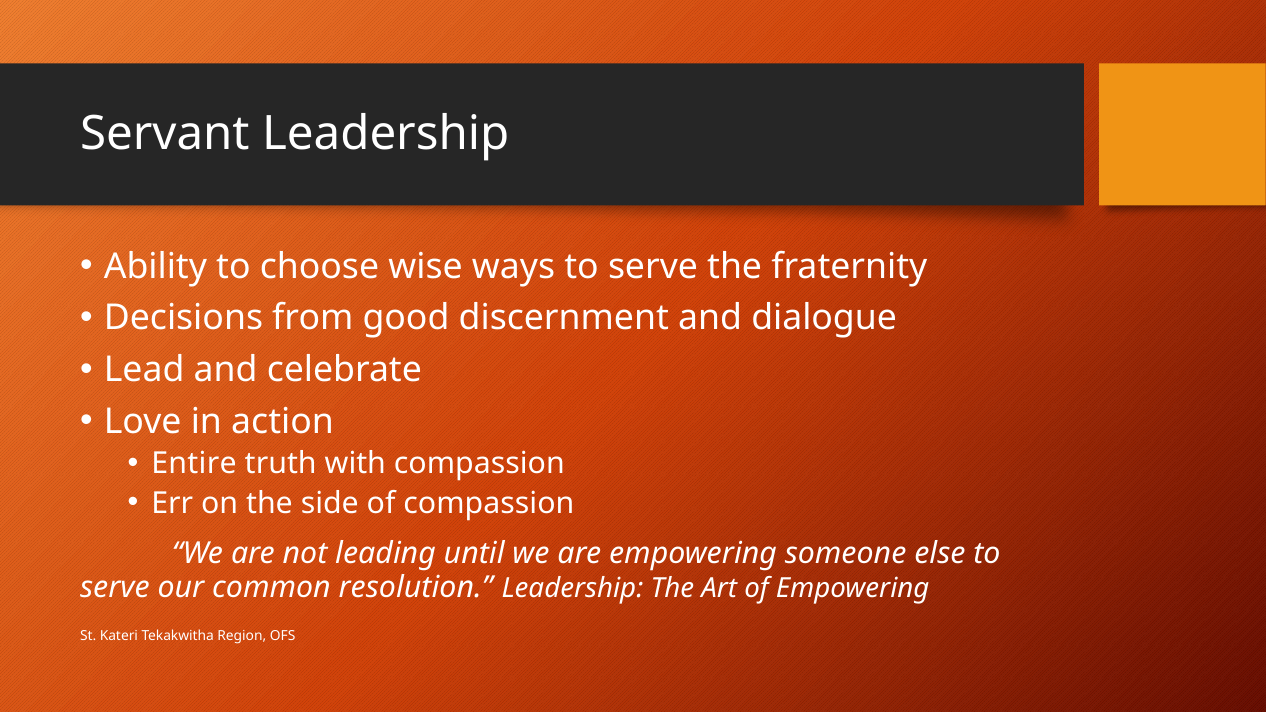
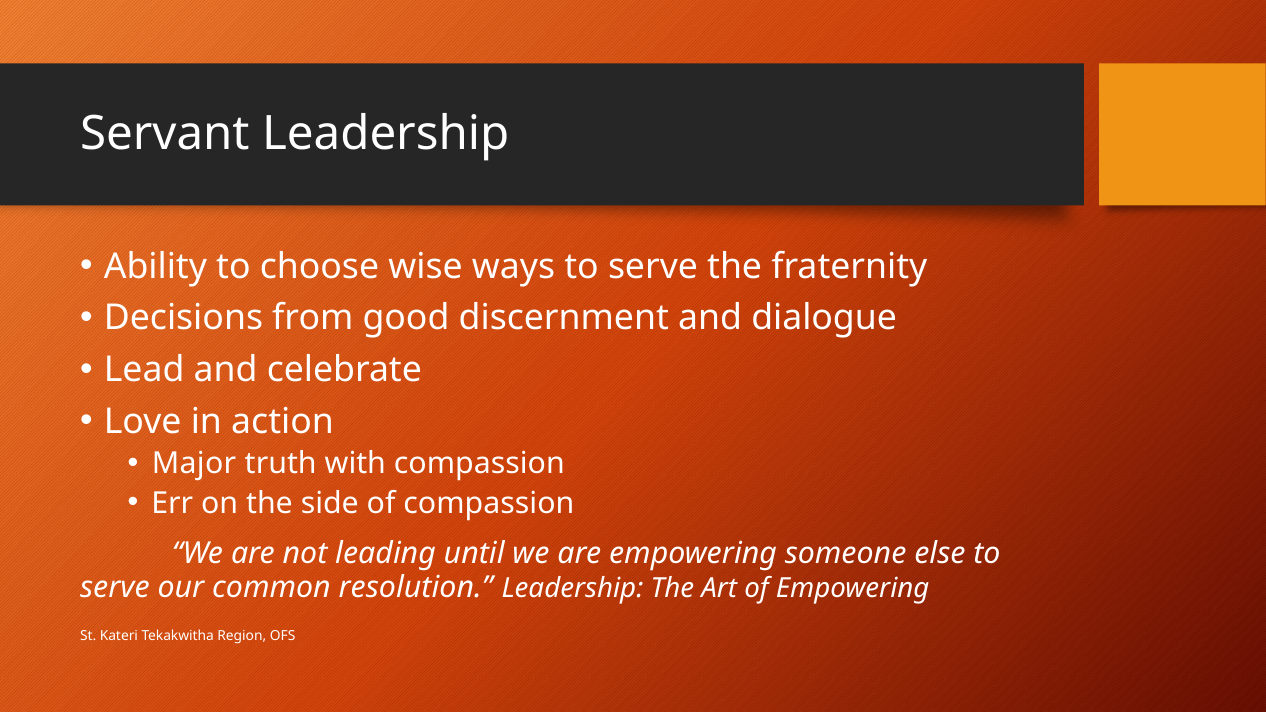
Entire: Entire -> Major (194, 464)
